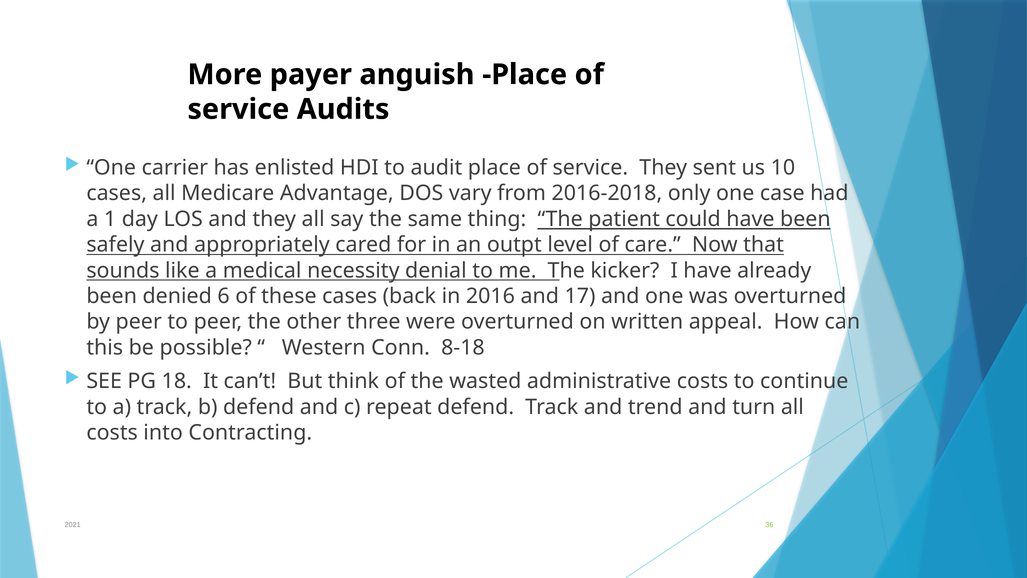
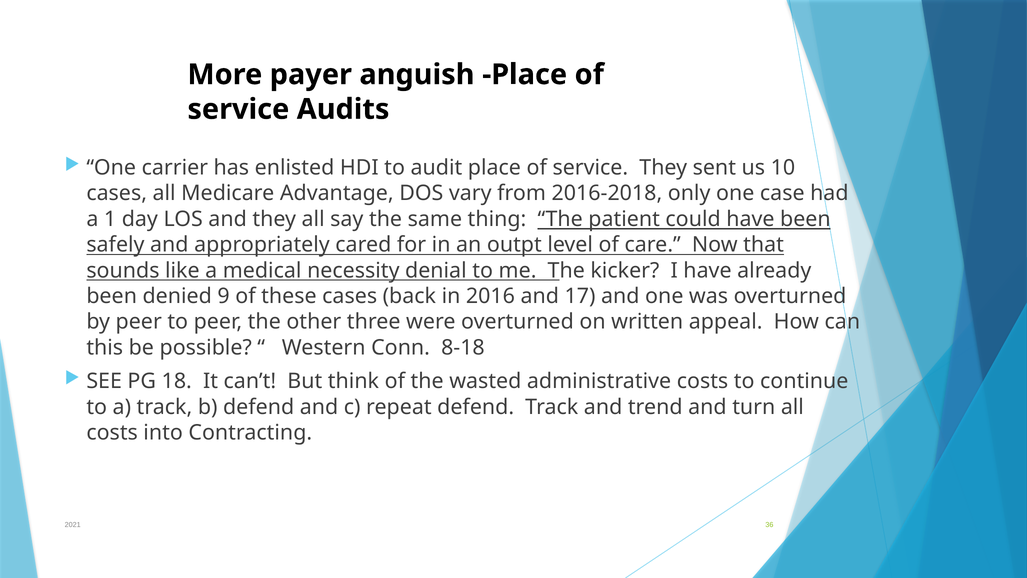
6: 6 -> 9 (224, 296)
